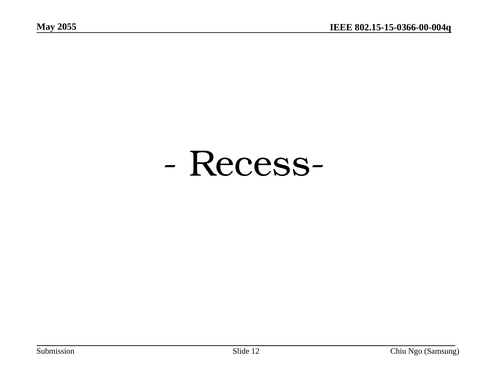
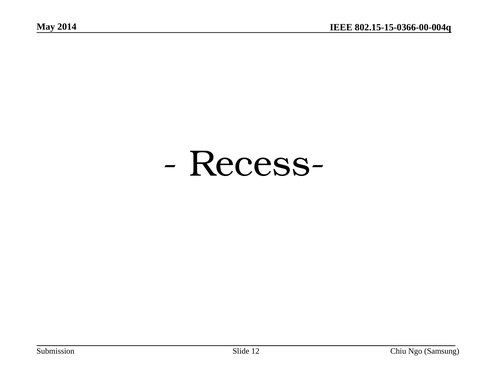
2055: 2055 -> 2014 (67, 27)
